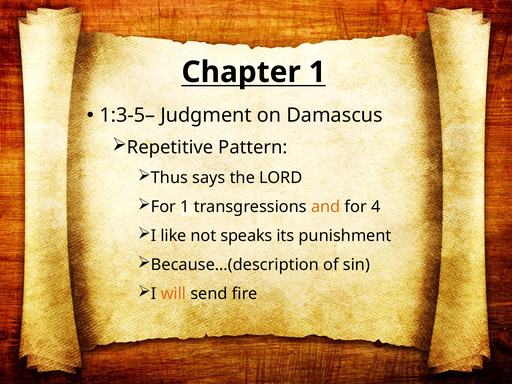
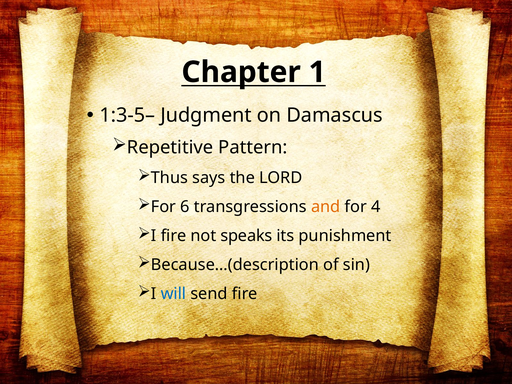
For 1: 1 -> 6 (185, 207)
I like: like -> fire (173, 236)
will colour: orange -> blue (173, 294)
